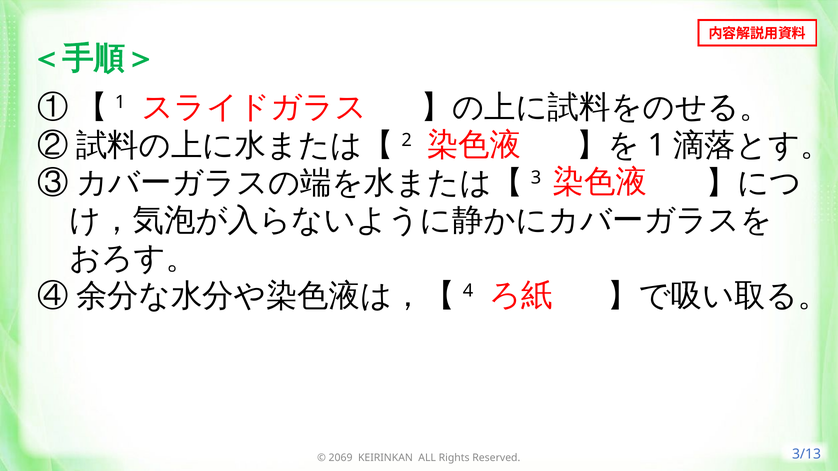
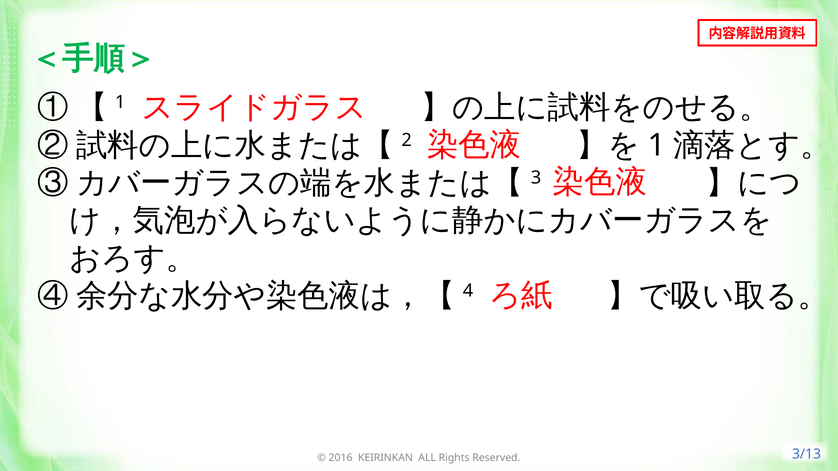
2069: 2069 -> 2016 (341, 458)
